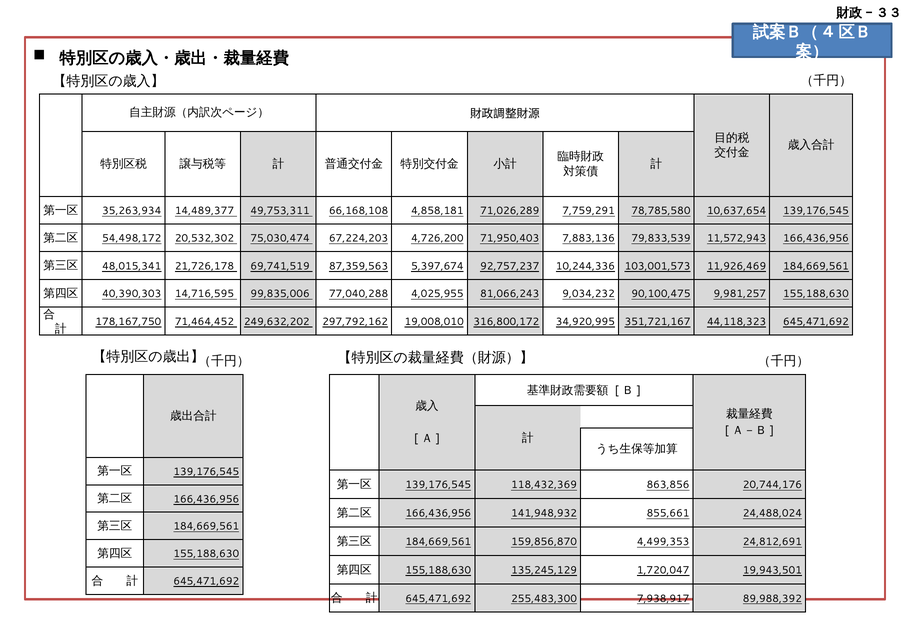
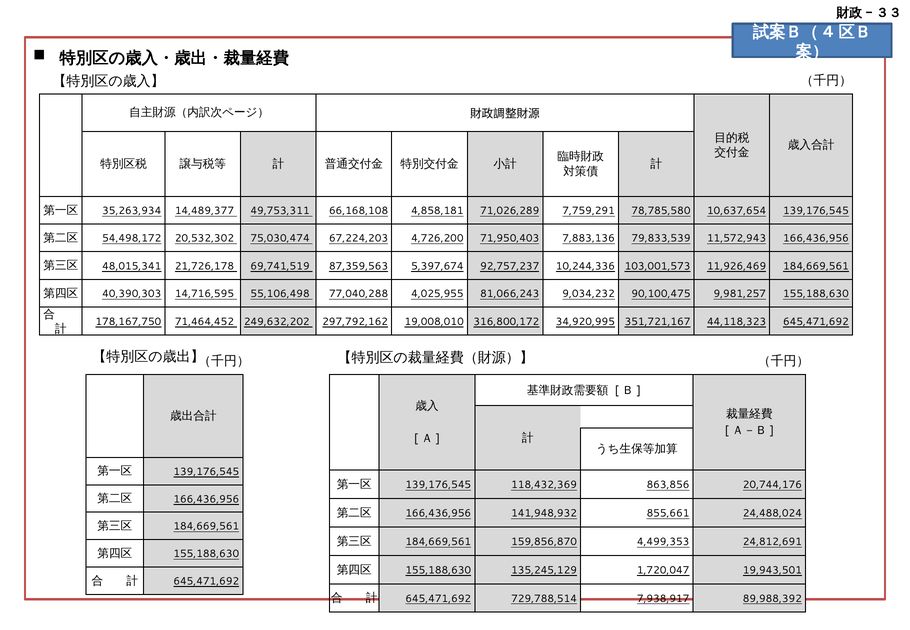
99,835,006: 99,835,006 -> 55,106,498 (280, 294)
255,483,300: 255,483,300 -> 729,788,514 (544, 599)
